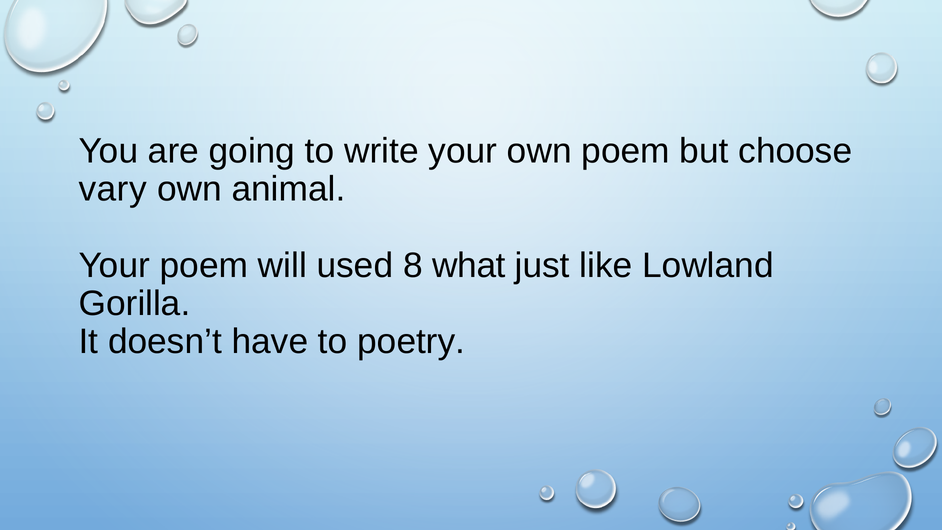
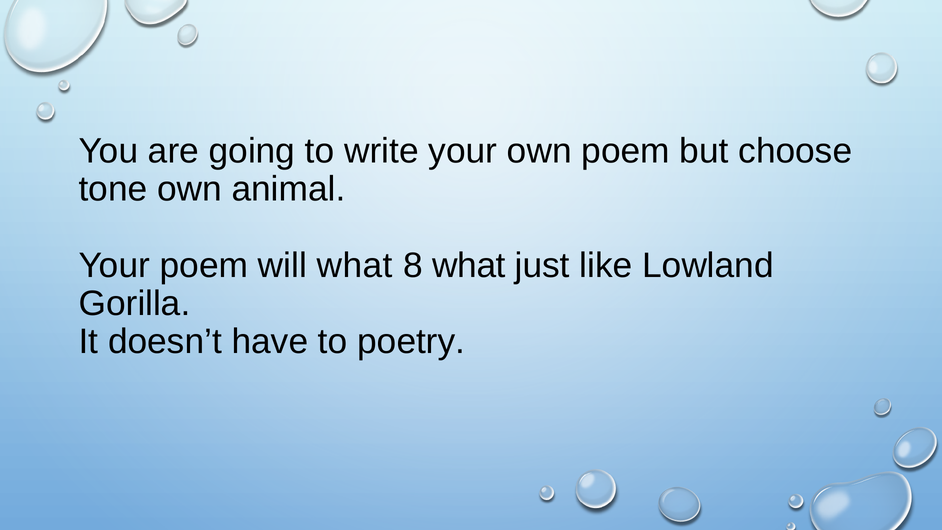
vary: vary -> tone (113, 189)
will used: used -> what (355, 265)
